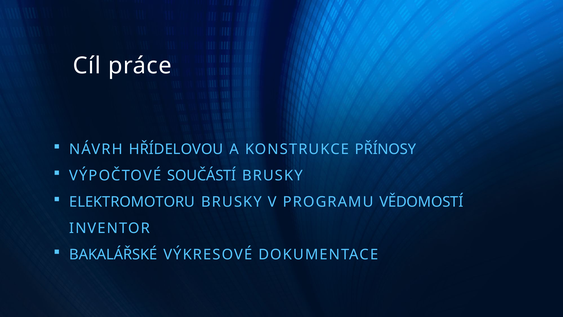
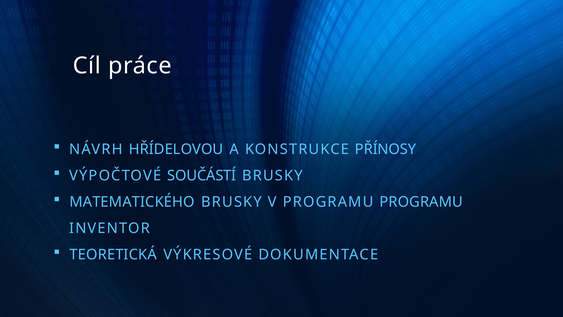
ELEKTROMOTORU: ELEKTROMOTORU -> MATEMATICKÉHO (132, 202)
PROGRAMU VĚDOMOSTÍ: VĚDOMOSTÍ -> PROGRAMU (421, 202)
BAKALÁŘSKÉ: BAKALÁŘSKÉ -> TEORETICKÁ (113, 255)
